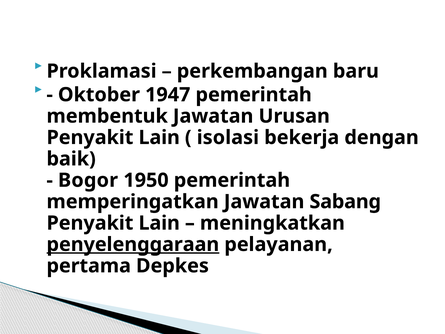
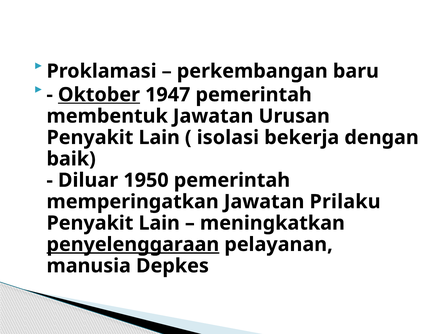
Oktober underline: none -> present (99, 95)
Bogor: Bogor -> Diluar (88, 180)
Sabang: Sabang -> Prilaku (345, 202)
pertama: pertama -> manusia (89, 266)
